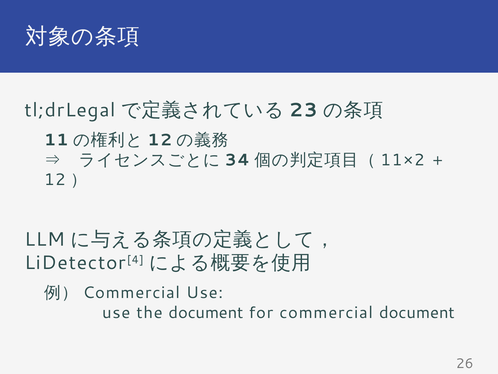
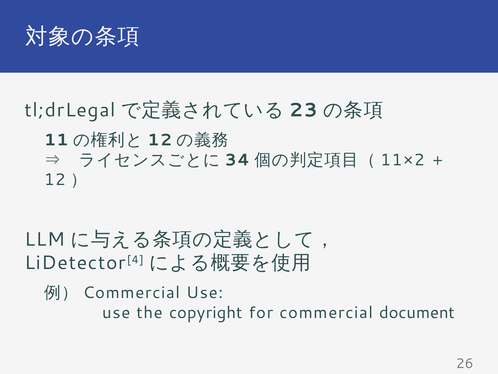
the document: document -> copyright (206, 312)
